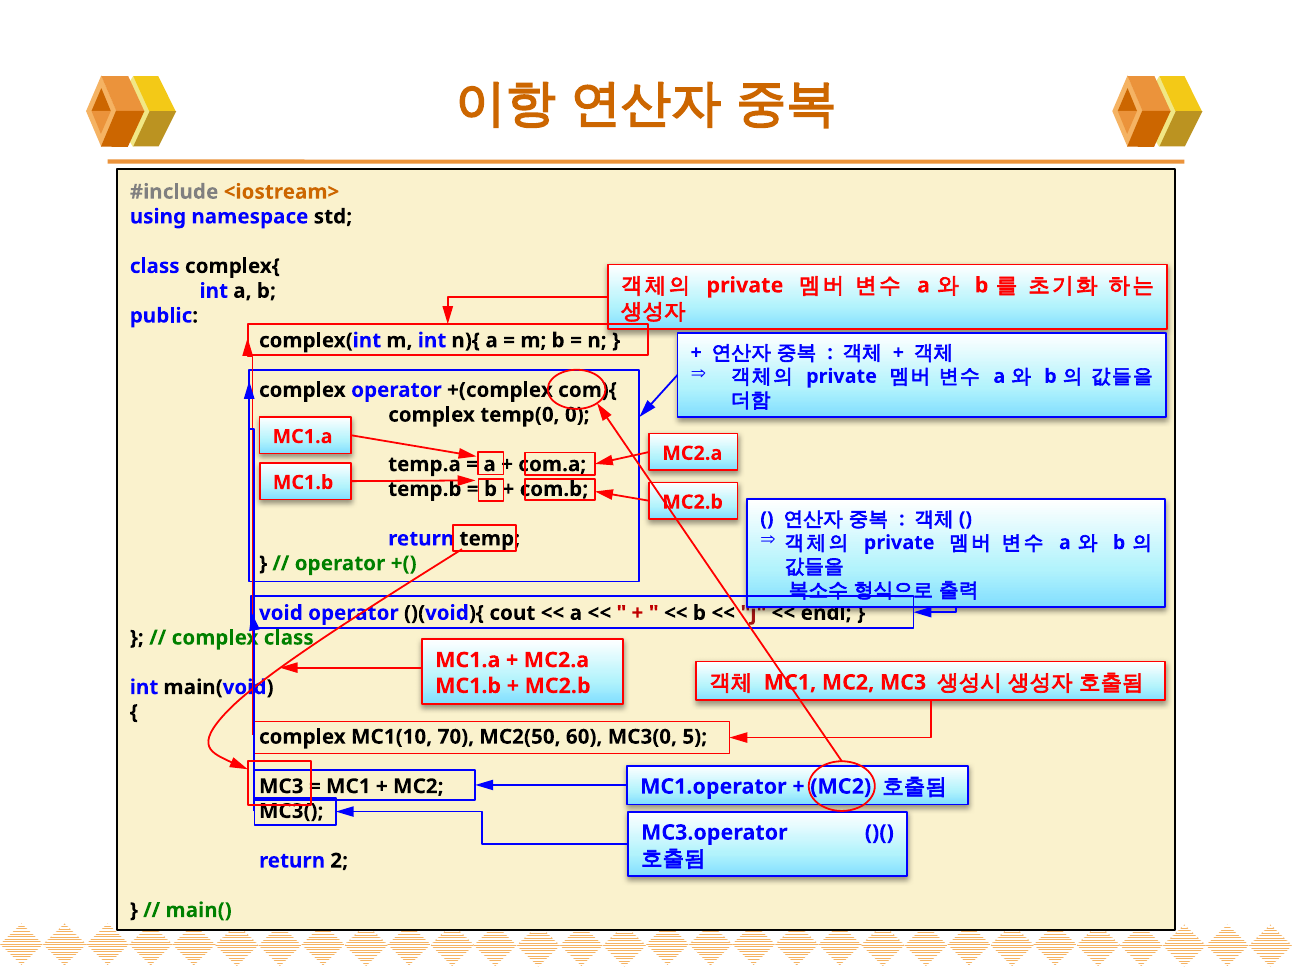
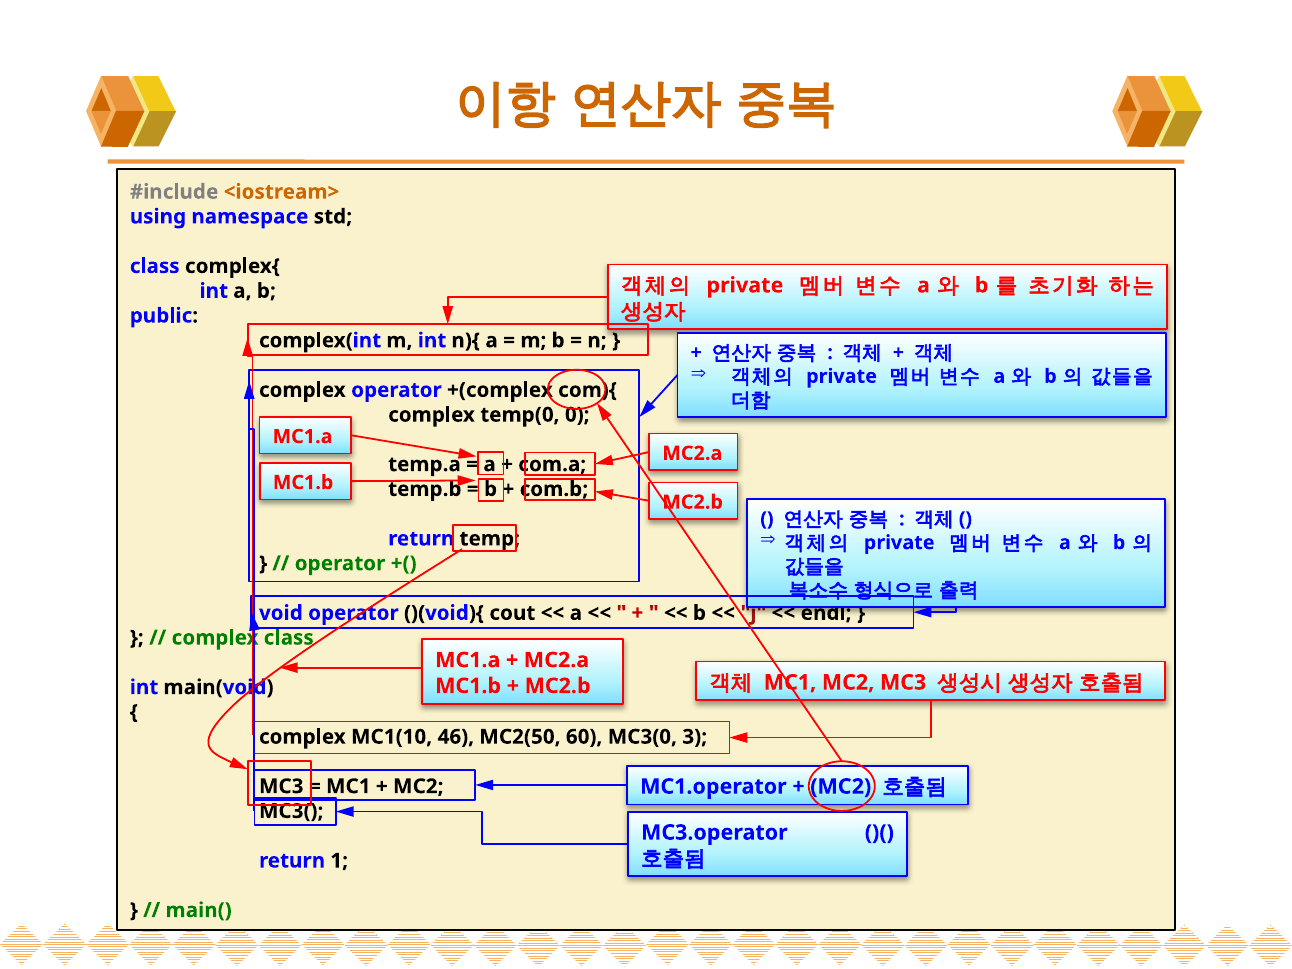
70: 70 -> 46 (456, 737)
5: 5 -> 3 (695, 737)
2: 2 -> 1 (339, 861)
